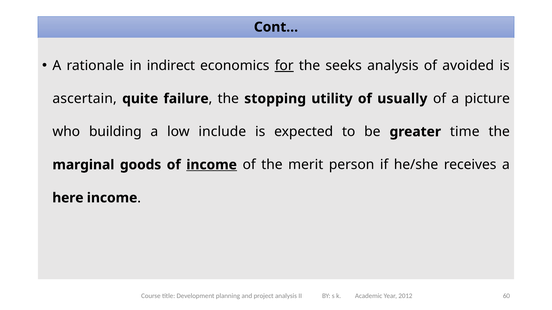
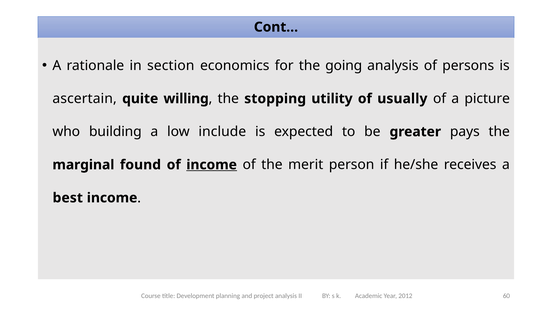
indirect: indirect -> section (171, 66)
for underline: present -> none (284, 66)
seeks: seeks -> going (344, 66)
avoided: avoided -> persons (468, 66)
failure: failure -> willing (186, 99)
time: time -> pays (465, 132)
goods: goods -> found (140, 165)
here: here -> best (68, 198)
